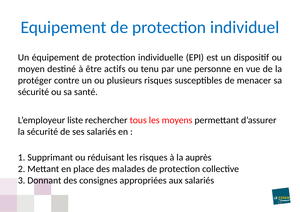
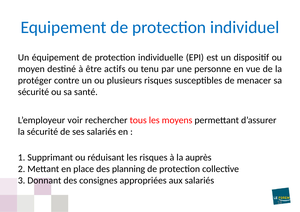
liste: liste -> voir (75, 120)
malades: malades -> planning (129, 169)
